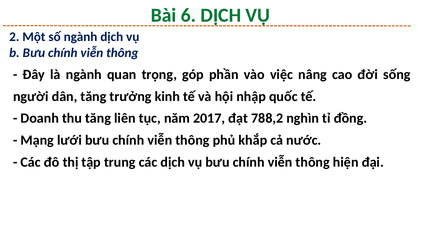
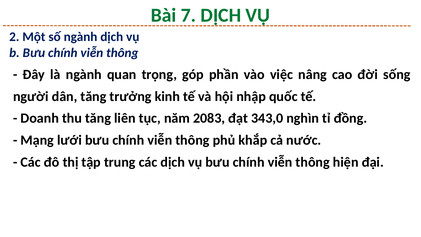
6: 6 -> 7 (189, 15)
2017: 2017 -> 2083 (209, 118)
788,2: 788,2 -> 343,0 (267, 118)
